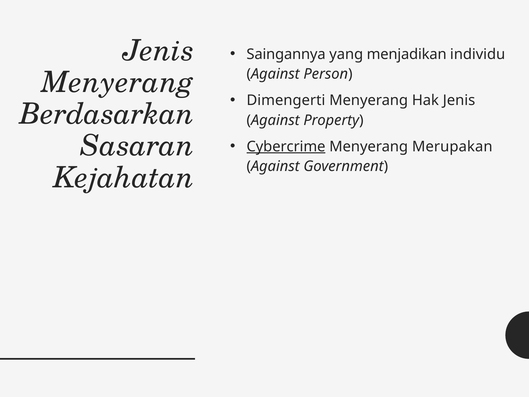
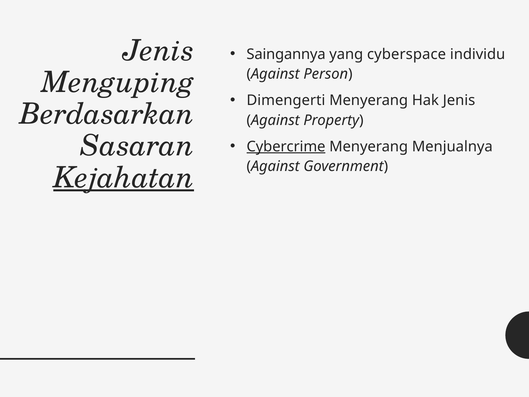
menjadikan: menjadikan -> cyberspace (407, 54)
Menyerang: Menyerang -> Menguping (118, 82)
Merupakan: Merupakan -> Menjualnya (452, 146)
Kejahatan underline: none -> present (124, 178)
